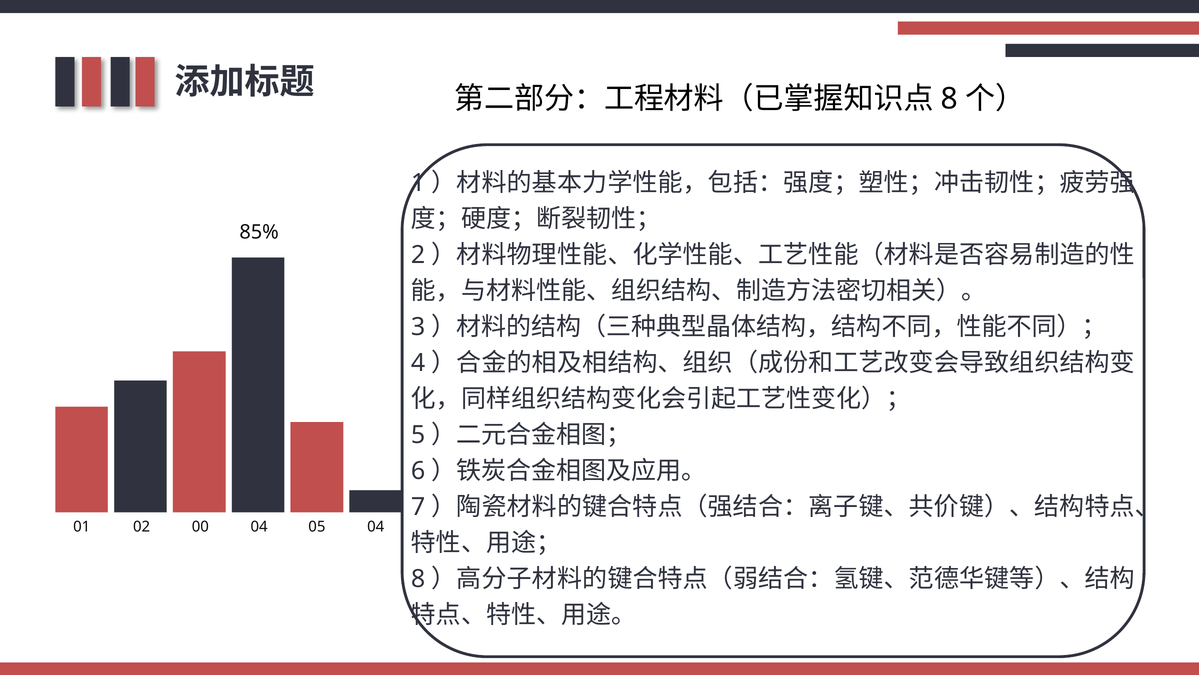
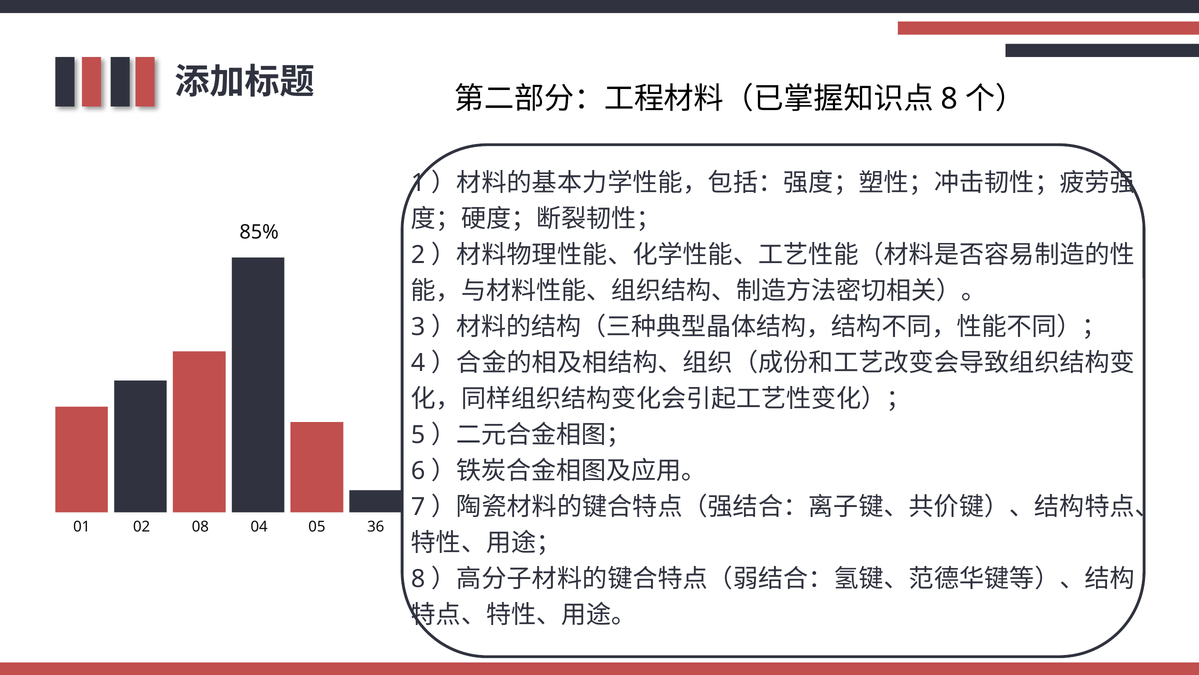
00: 00 -> 08 (200, 526)
05 04: 04 -> 36 (376, 526)
